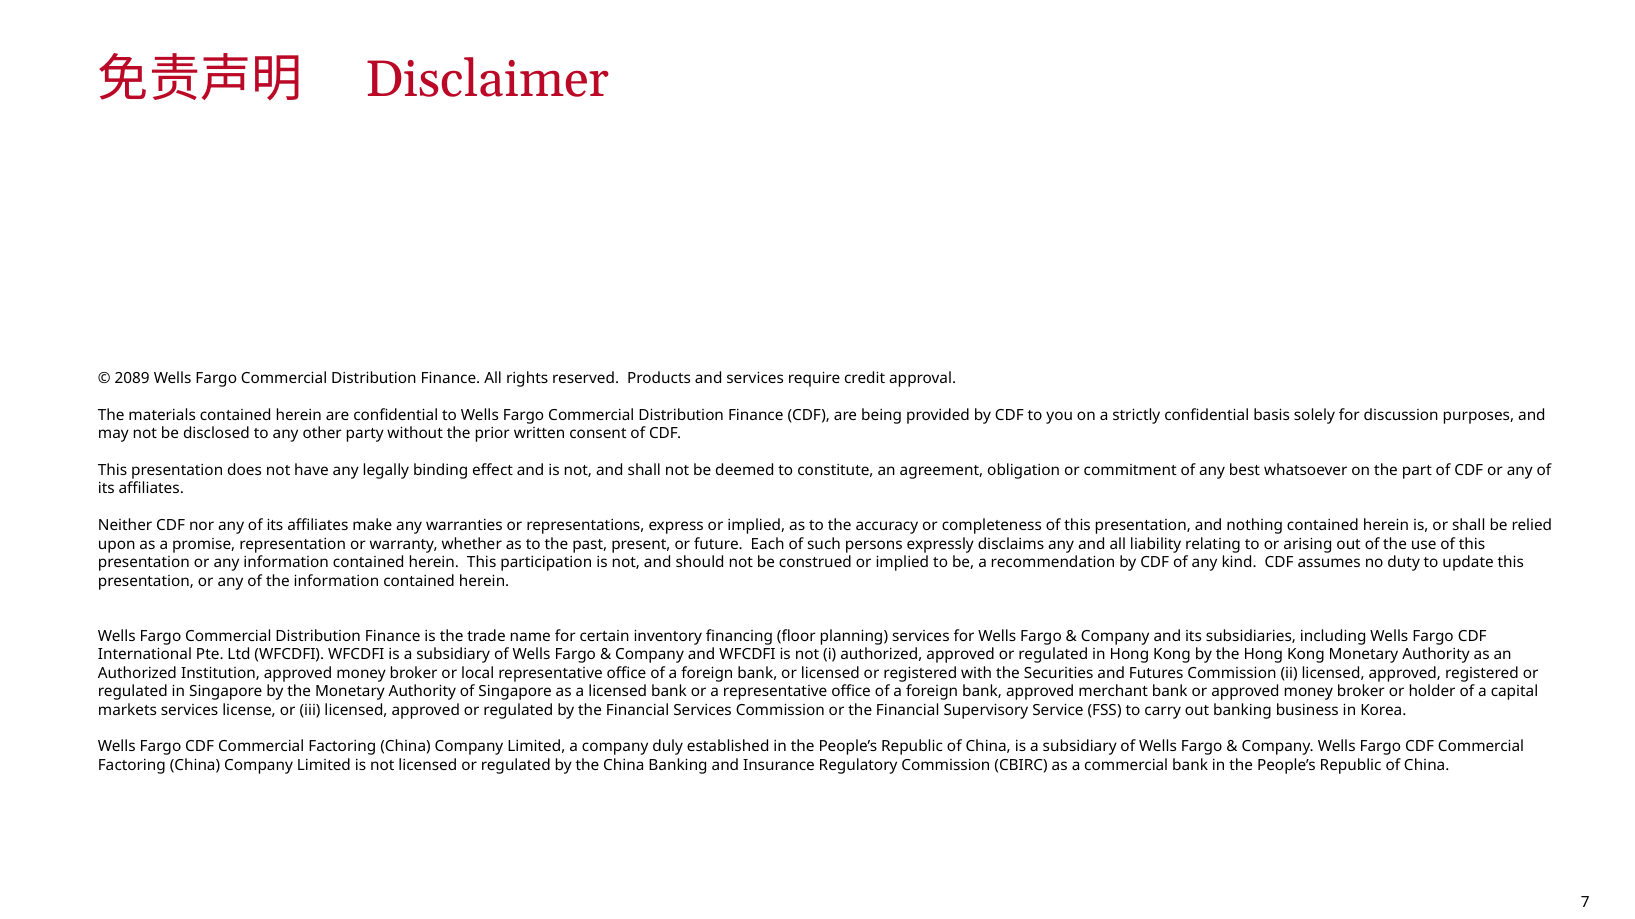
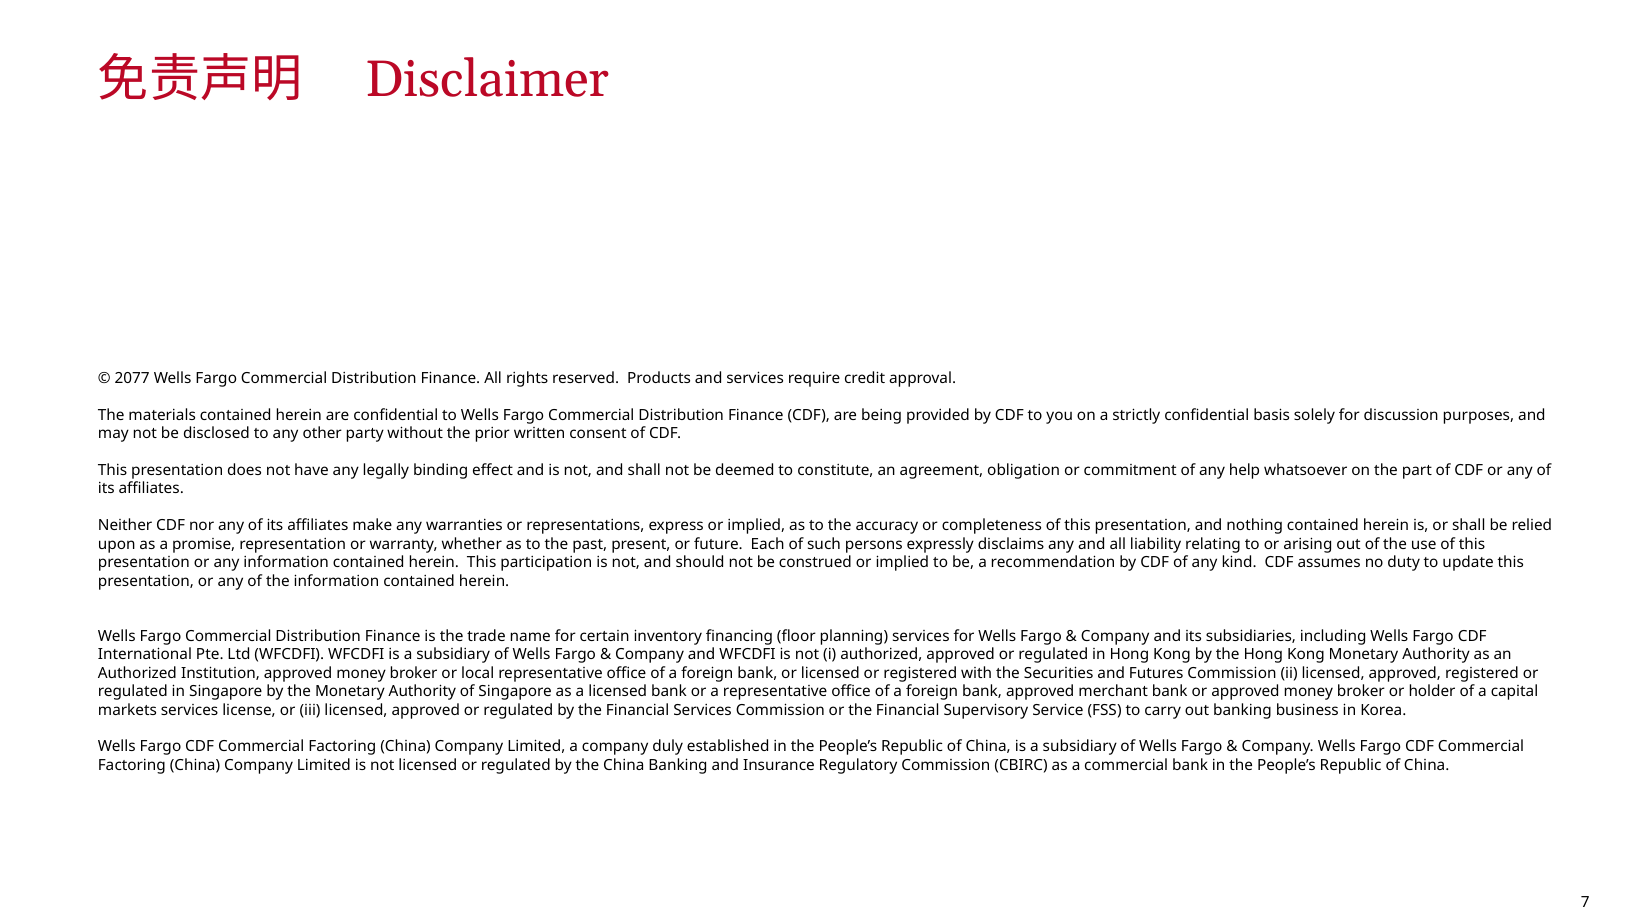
2089: 2089 -> 2077 (132, 379)
best: best -> help (1244, 471)
